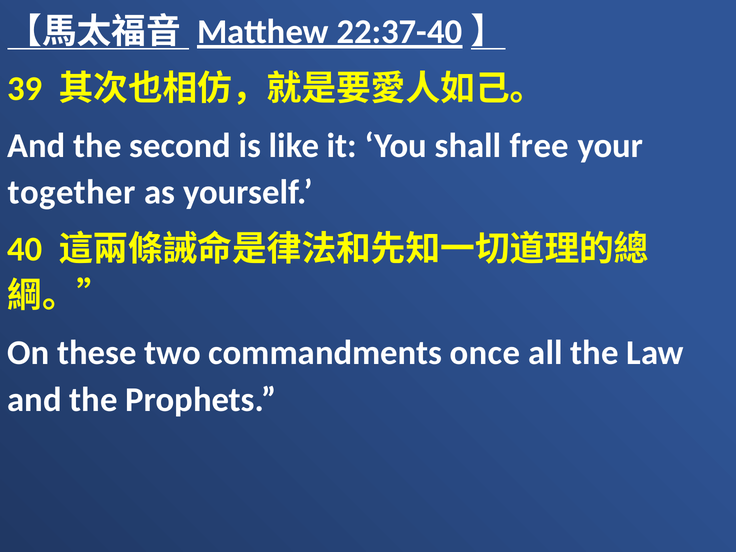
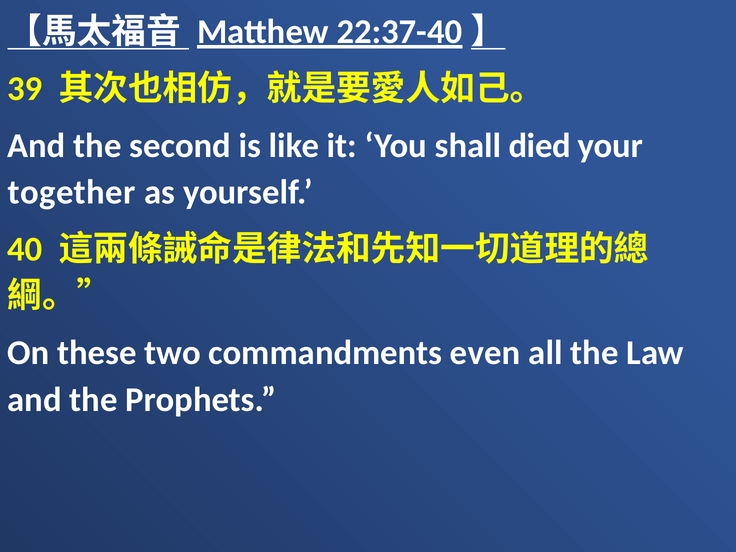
free: free -> died (540, 146)
once: once -> even (485, 353)
